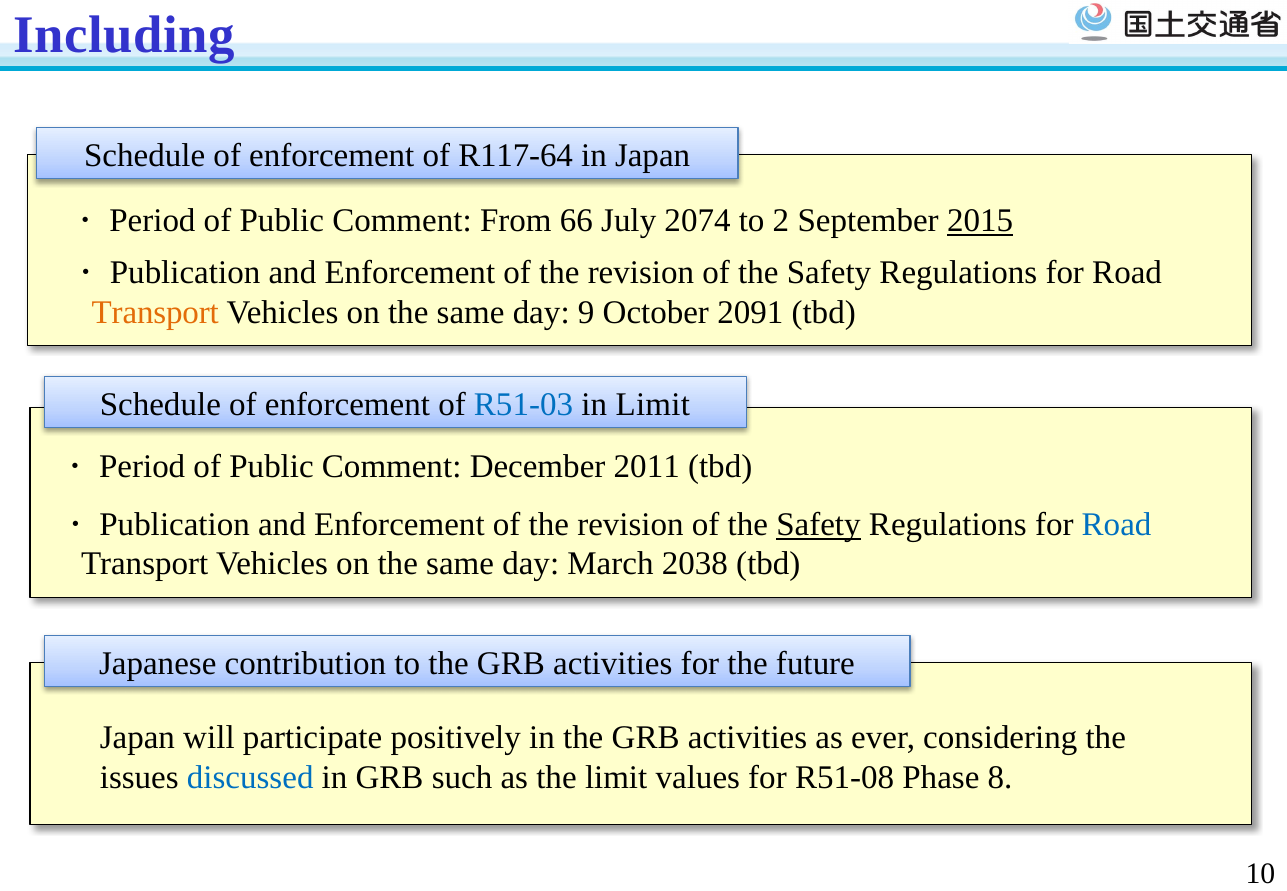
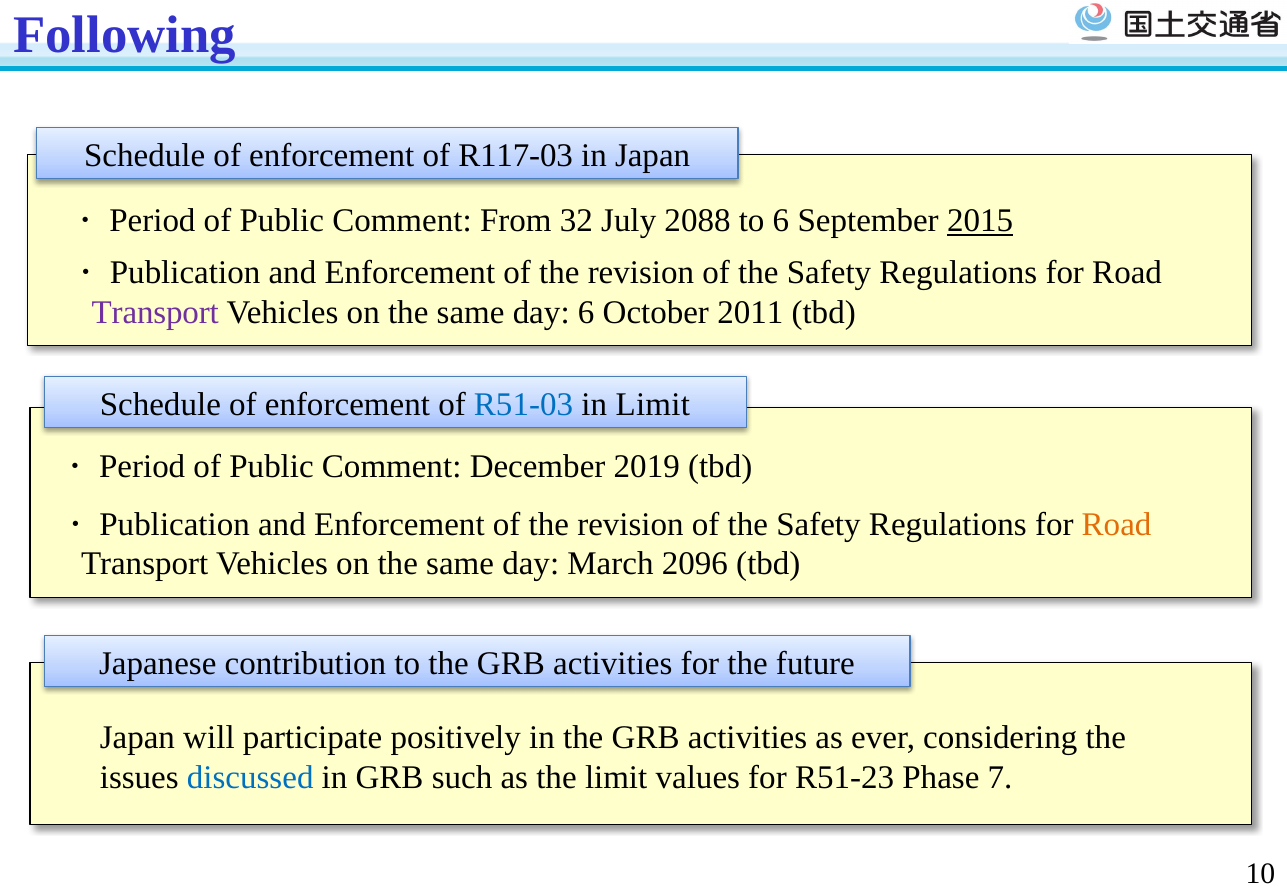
Including: Including -> Following (125, 35)
R117-64: R117-64 -> R117-03 (516, 155)
66: 66 -> 32 (576, 221)
2074: 2074 -> 2088 (698, 221)
to 2: 2 -> 6 (781, 221)
Transport colour: orange -> purple (155, 313)
day 9: 9 -> 6 (586, 313)
2091: 2091 -> 2011 (750, 313)
2011: 2011 -> 2019 (647, 467)
Safety underline: present -> none (818, 524)
Road colour: blue -> orange (1117, 524)
2038: 2038 -> 2096 (695, 564)
R51-08: R51-08 -> R51-23 (845, 777)
8: 8 -> 7 (1000, 777)
